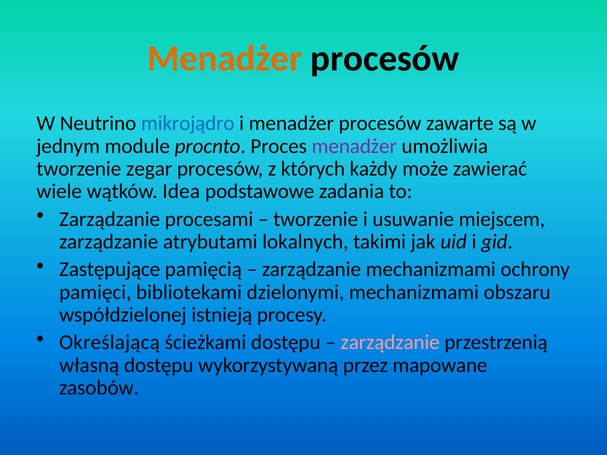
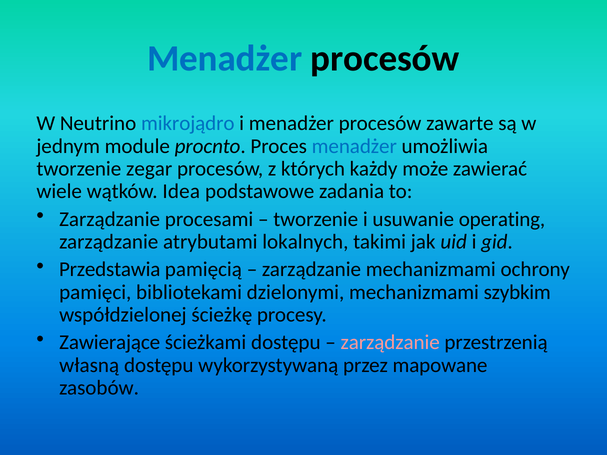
Menadżer colour: orange -> blue (225, 59)
menadżer colour: purple -> blue (354, 146)
miejscem: miejscem -> operating (502, 219)
Zastępujące: Zastępujące -> Przedstawia (110, 270)
obszaru: obszaru -> szybkim (517, 292)
istnieją: istnieją -> ścieżkę (222, 315)
Określającą: Określającą -> Zawierające (110, 343)
